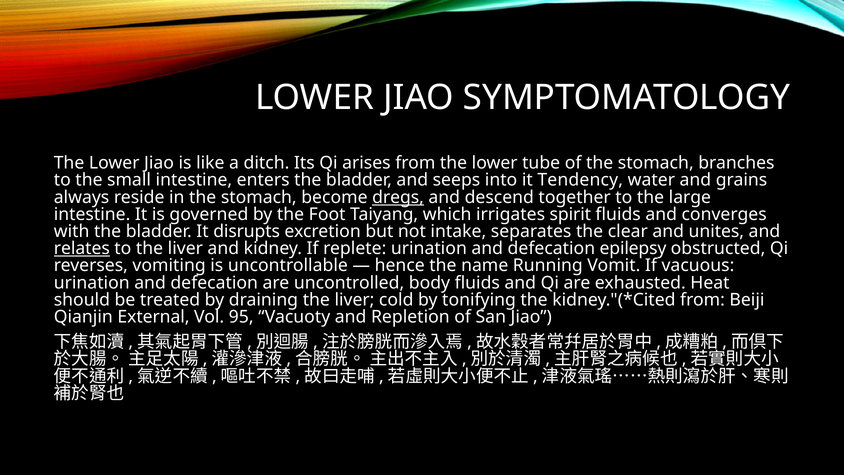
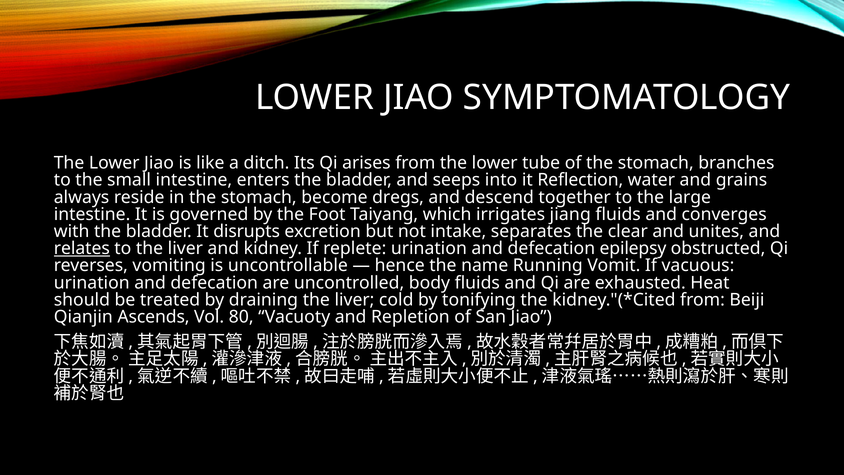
Tendency: Tendency -> Reflection (580, 180)
dregs underline: present -> none (398, 197)
spirit: spirit -> jiang (570, 214)
External: External -> Ascends (154, 317)
95: 95 -> 80 (241, 317)
